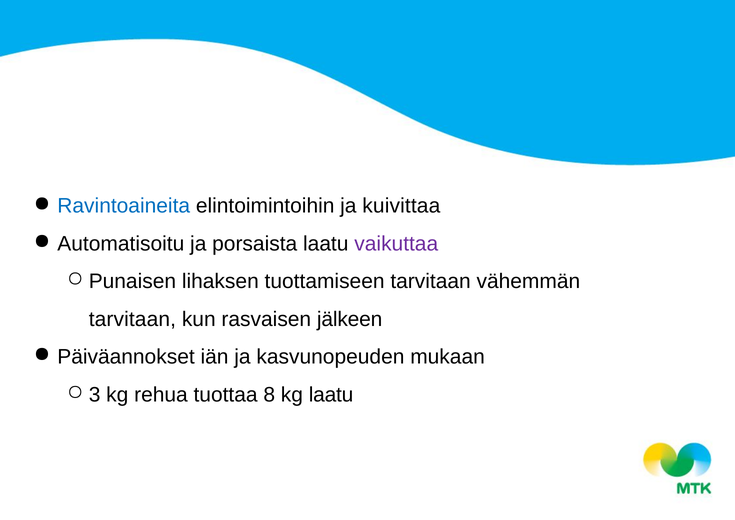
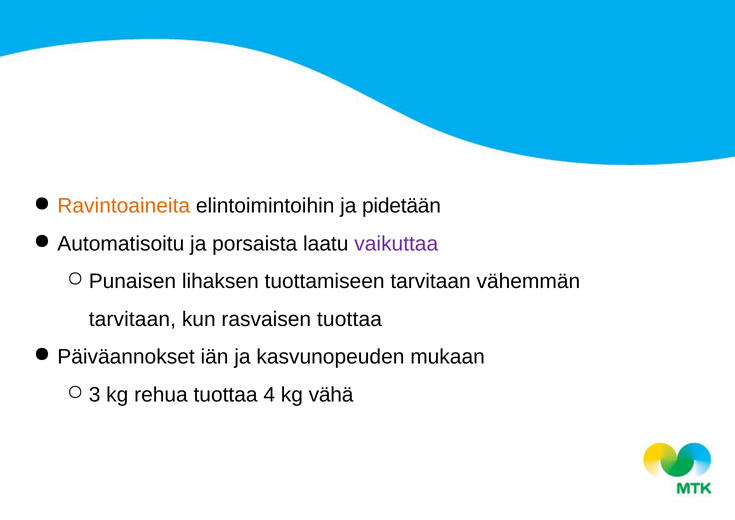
Ravintoaineita colour: blue -> orange (124, 206)
kuivittaa: kuivittaa -> pidetään (401, 206)
rasvaisen jälkeen: jälkeen -> tuottaa (349, 319)
8: 8 -> 4 (269, 395)
kg laatu: laatu -> vähä (331, 395)
